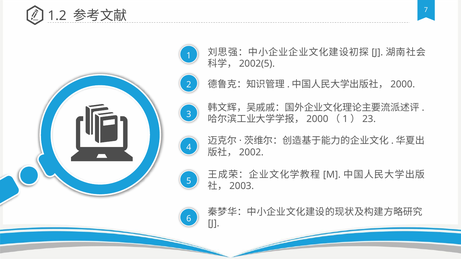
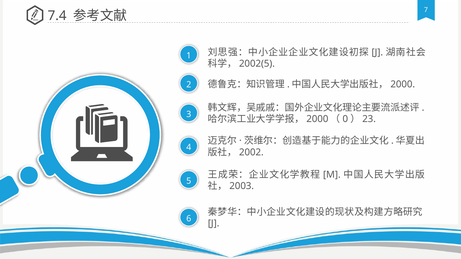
1.2: 1.2 -> 7.4 (57, 16)
1: 1 -> 0 (345, 119)
